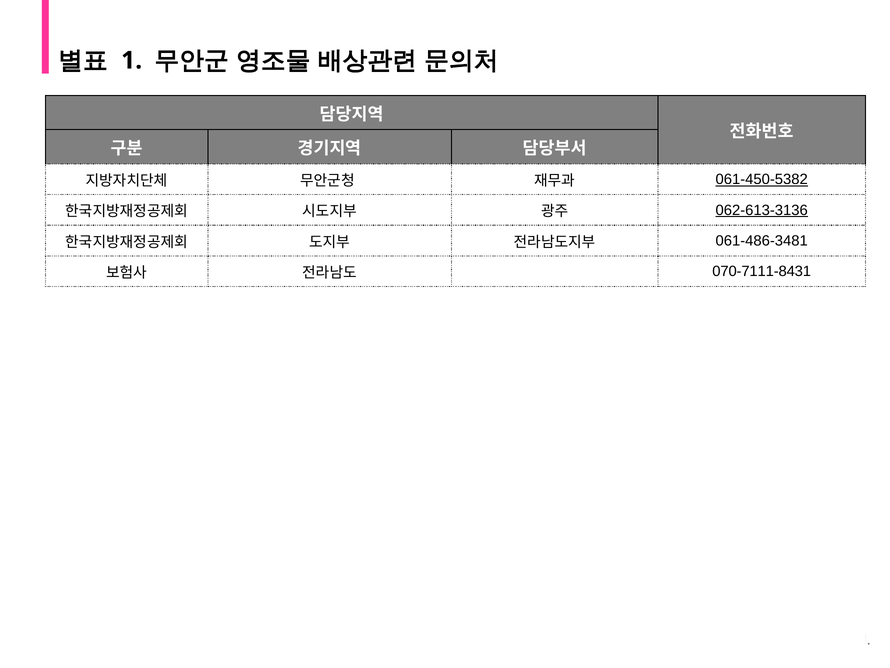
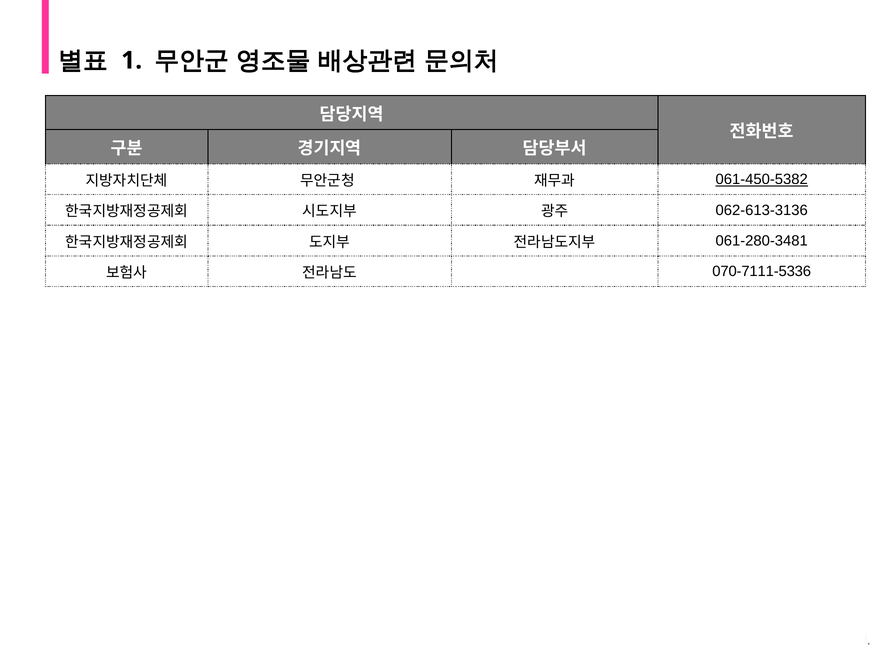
062-613-3136 underline: present -> none (762, 210)
061-486-3481: 061-486-3481 -> 061-280-3481 (762, 241)
070-7111-8431: 070-7111-8431 -> 070-7111-5336 (762, 271)
